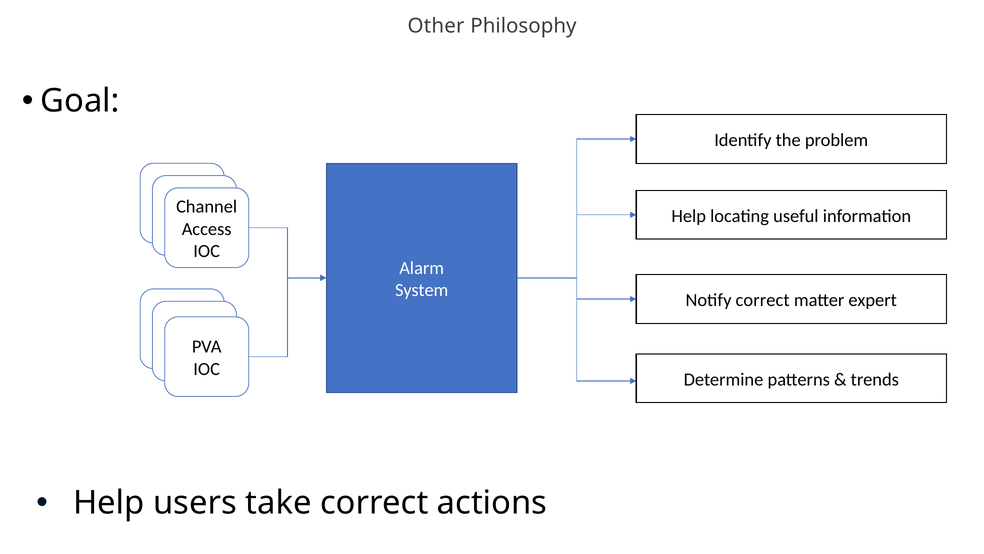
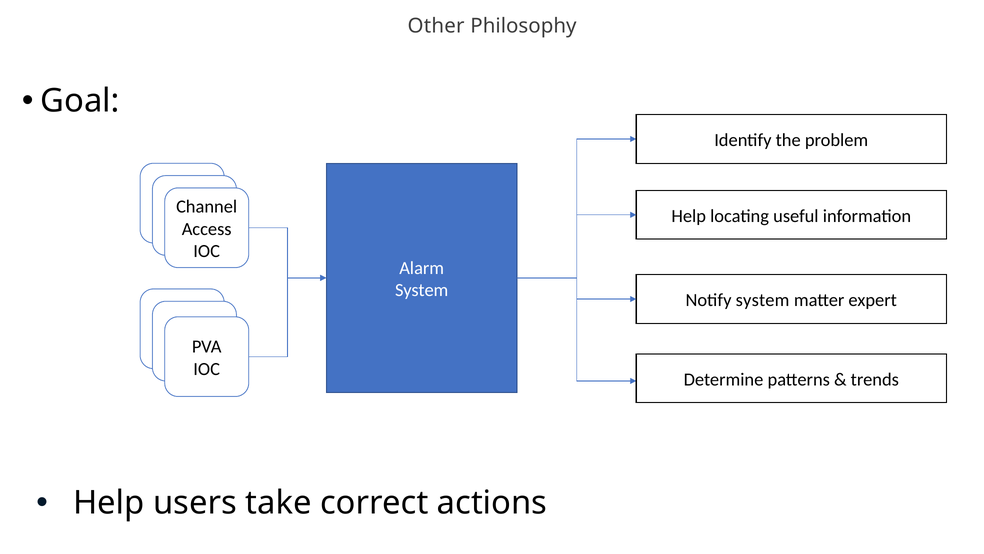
Notify correct: correct -> system (763, 300)
